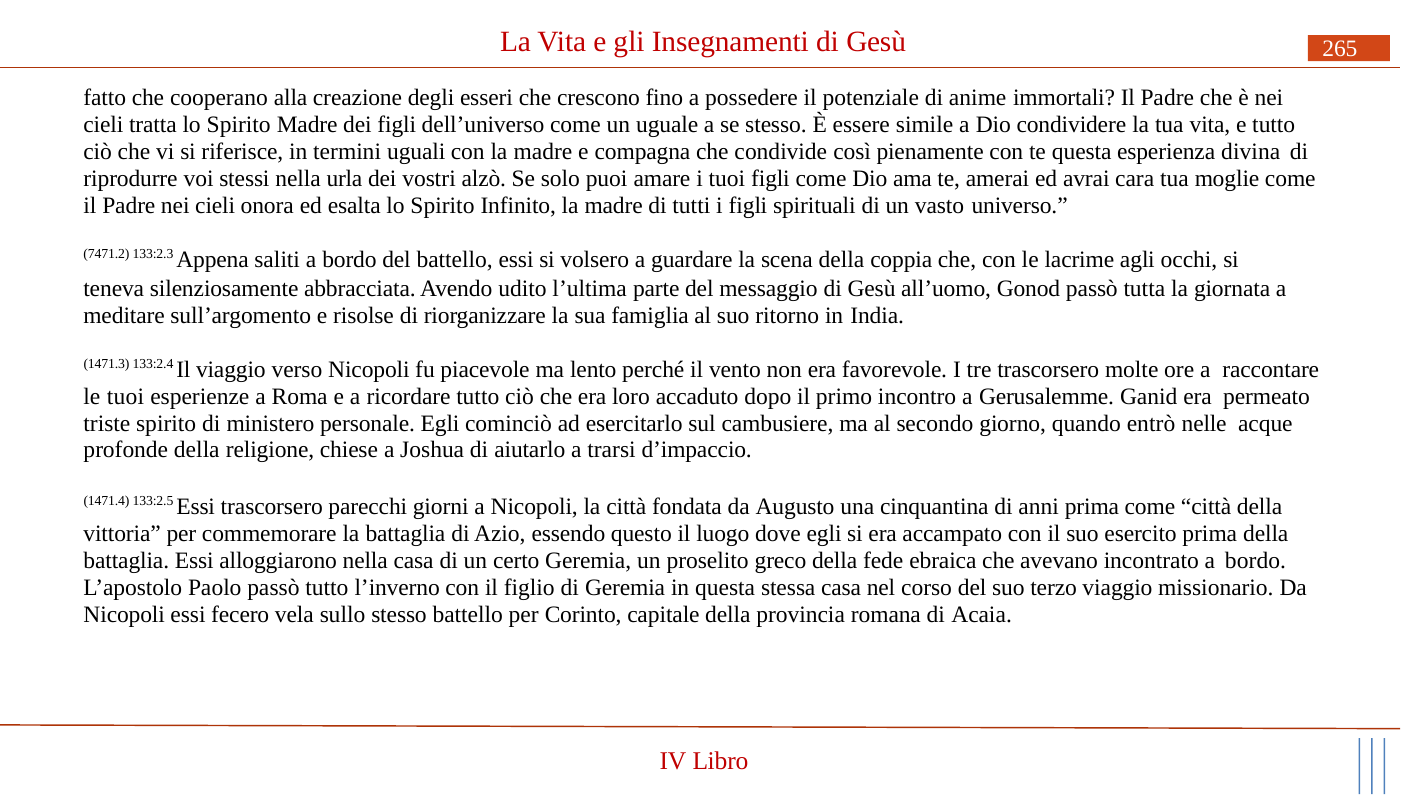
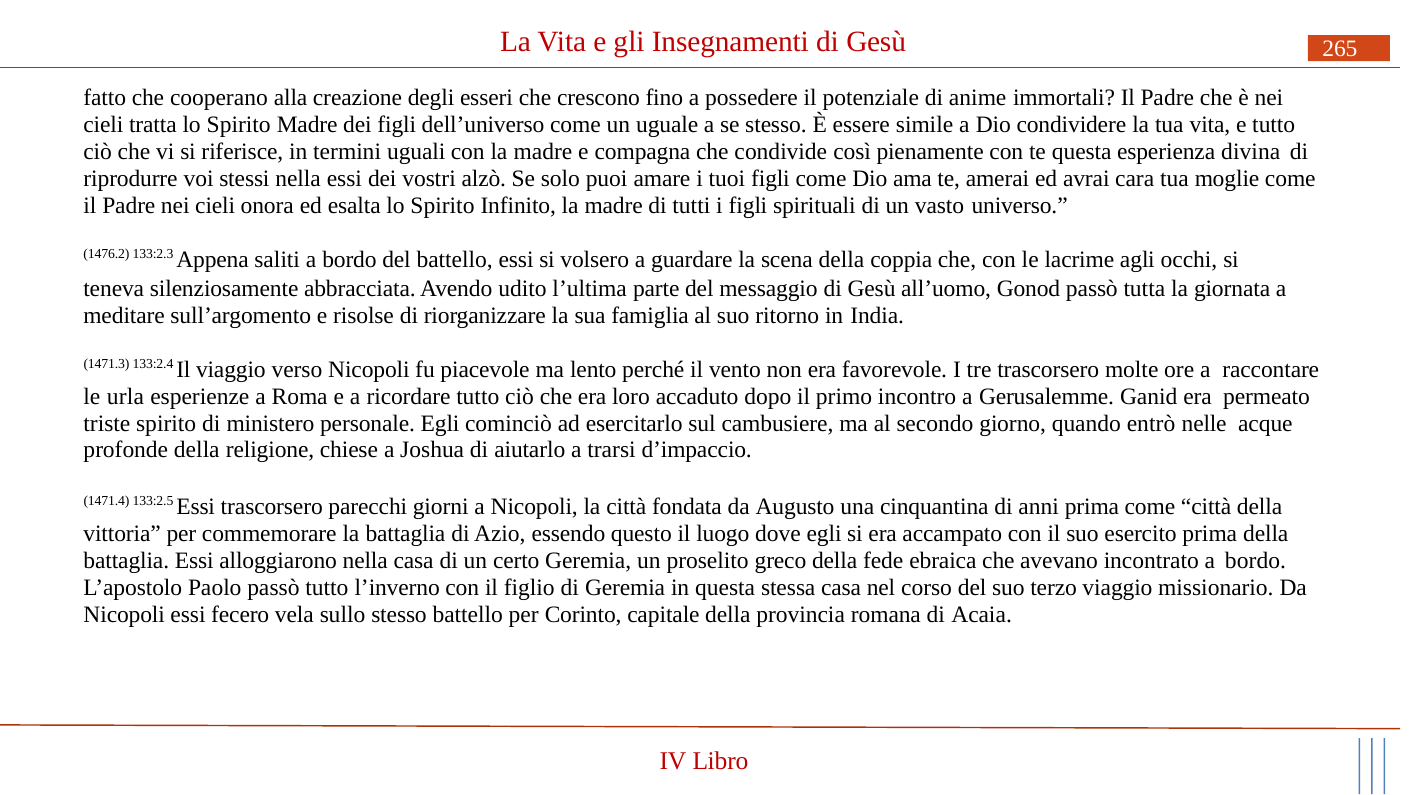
nella urla: urla -> essi (344, 179)
7471.2: 7471.2 -> 1476.2 (106, 254)
le tuoi: tuoi -> urla (125, 397)
